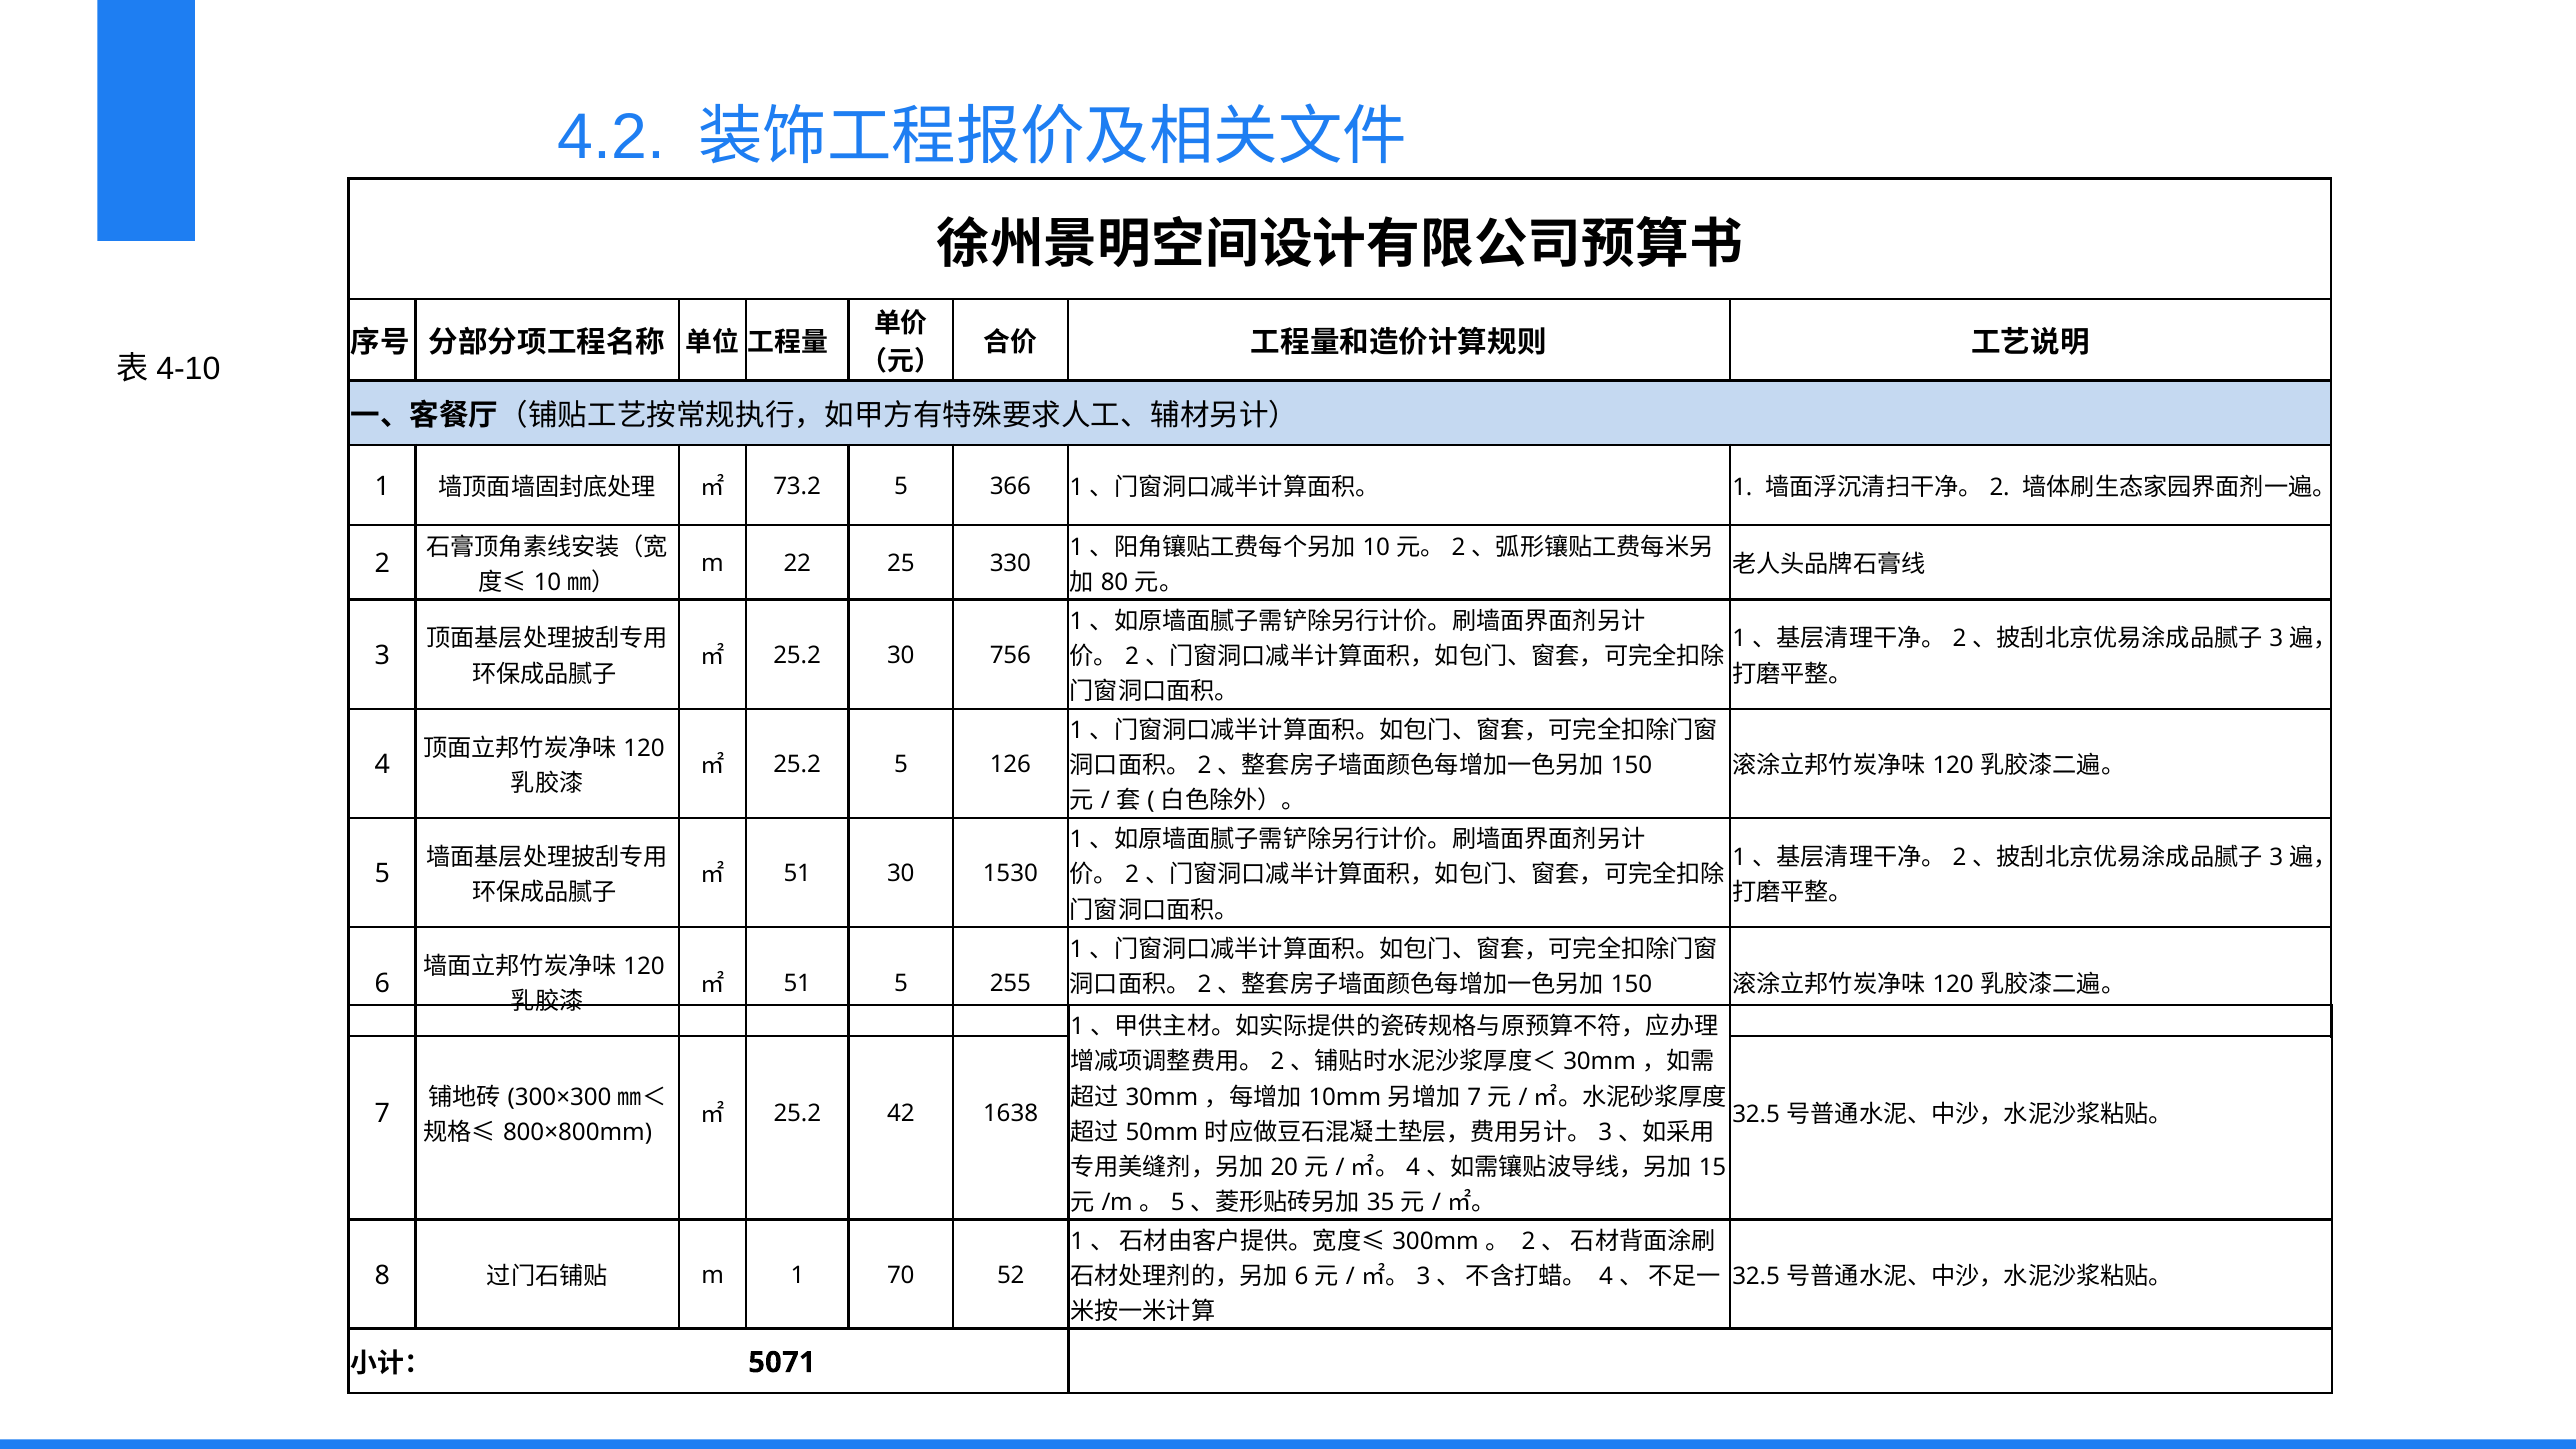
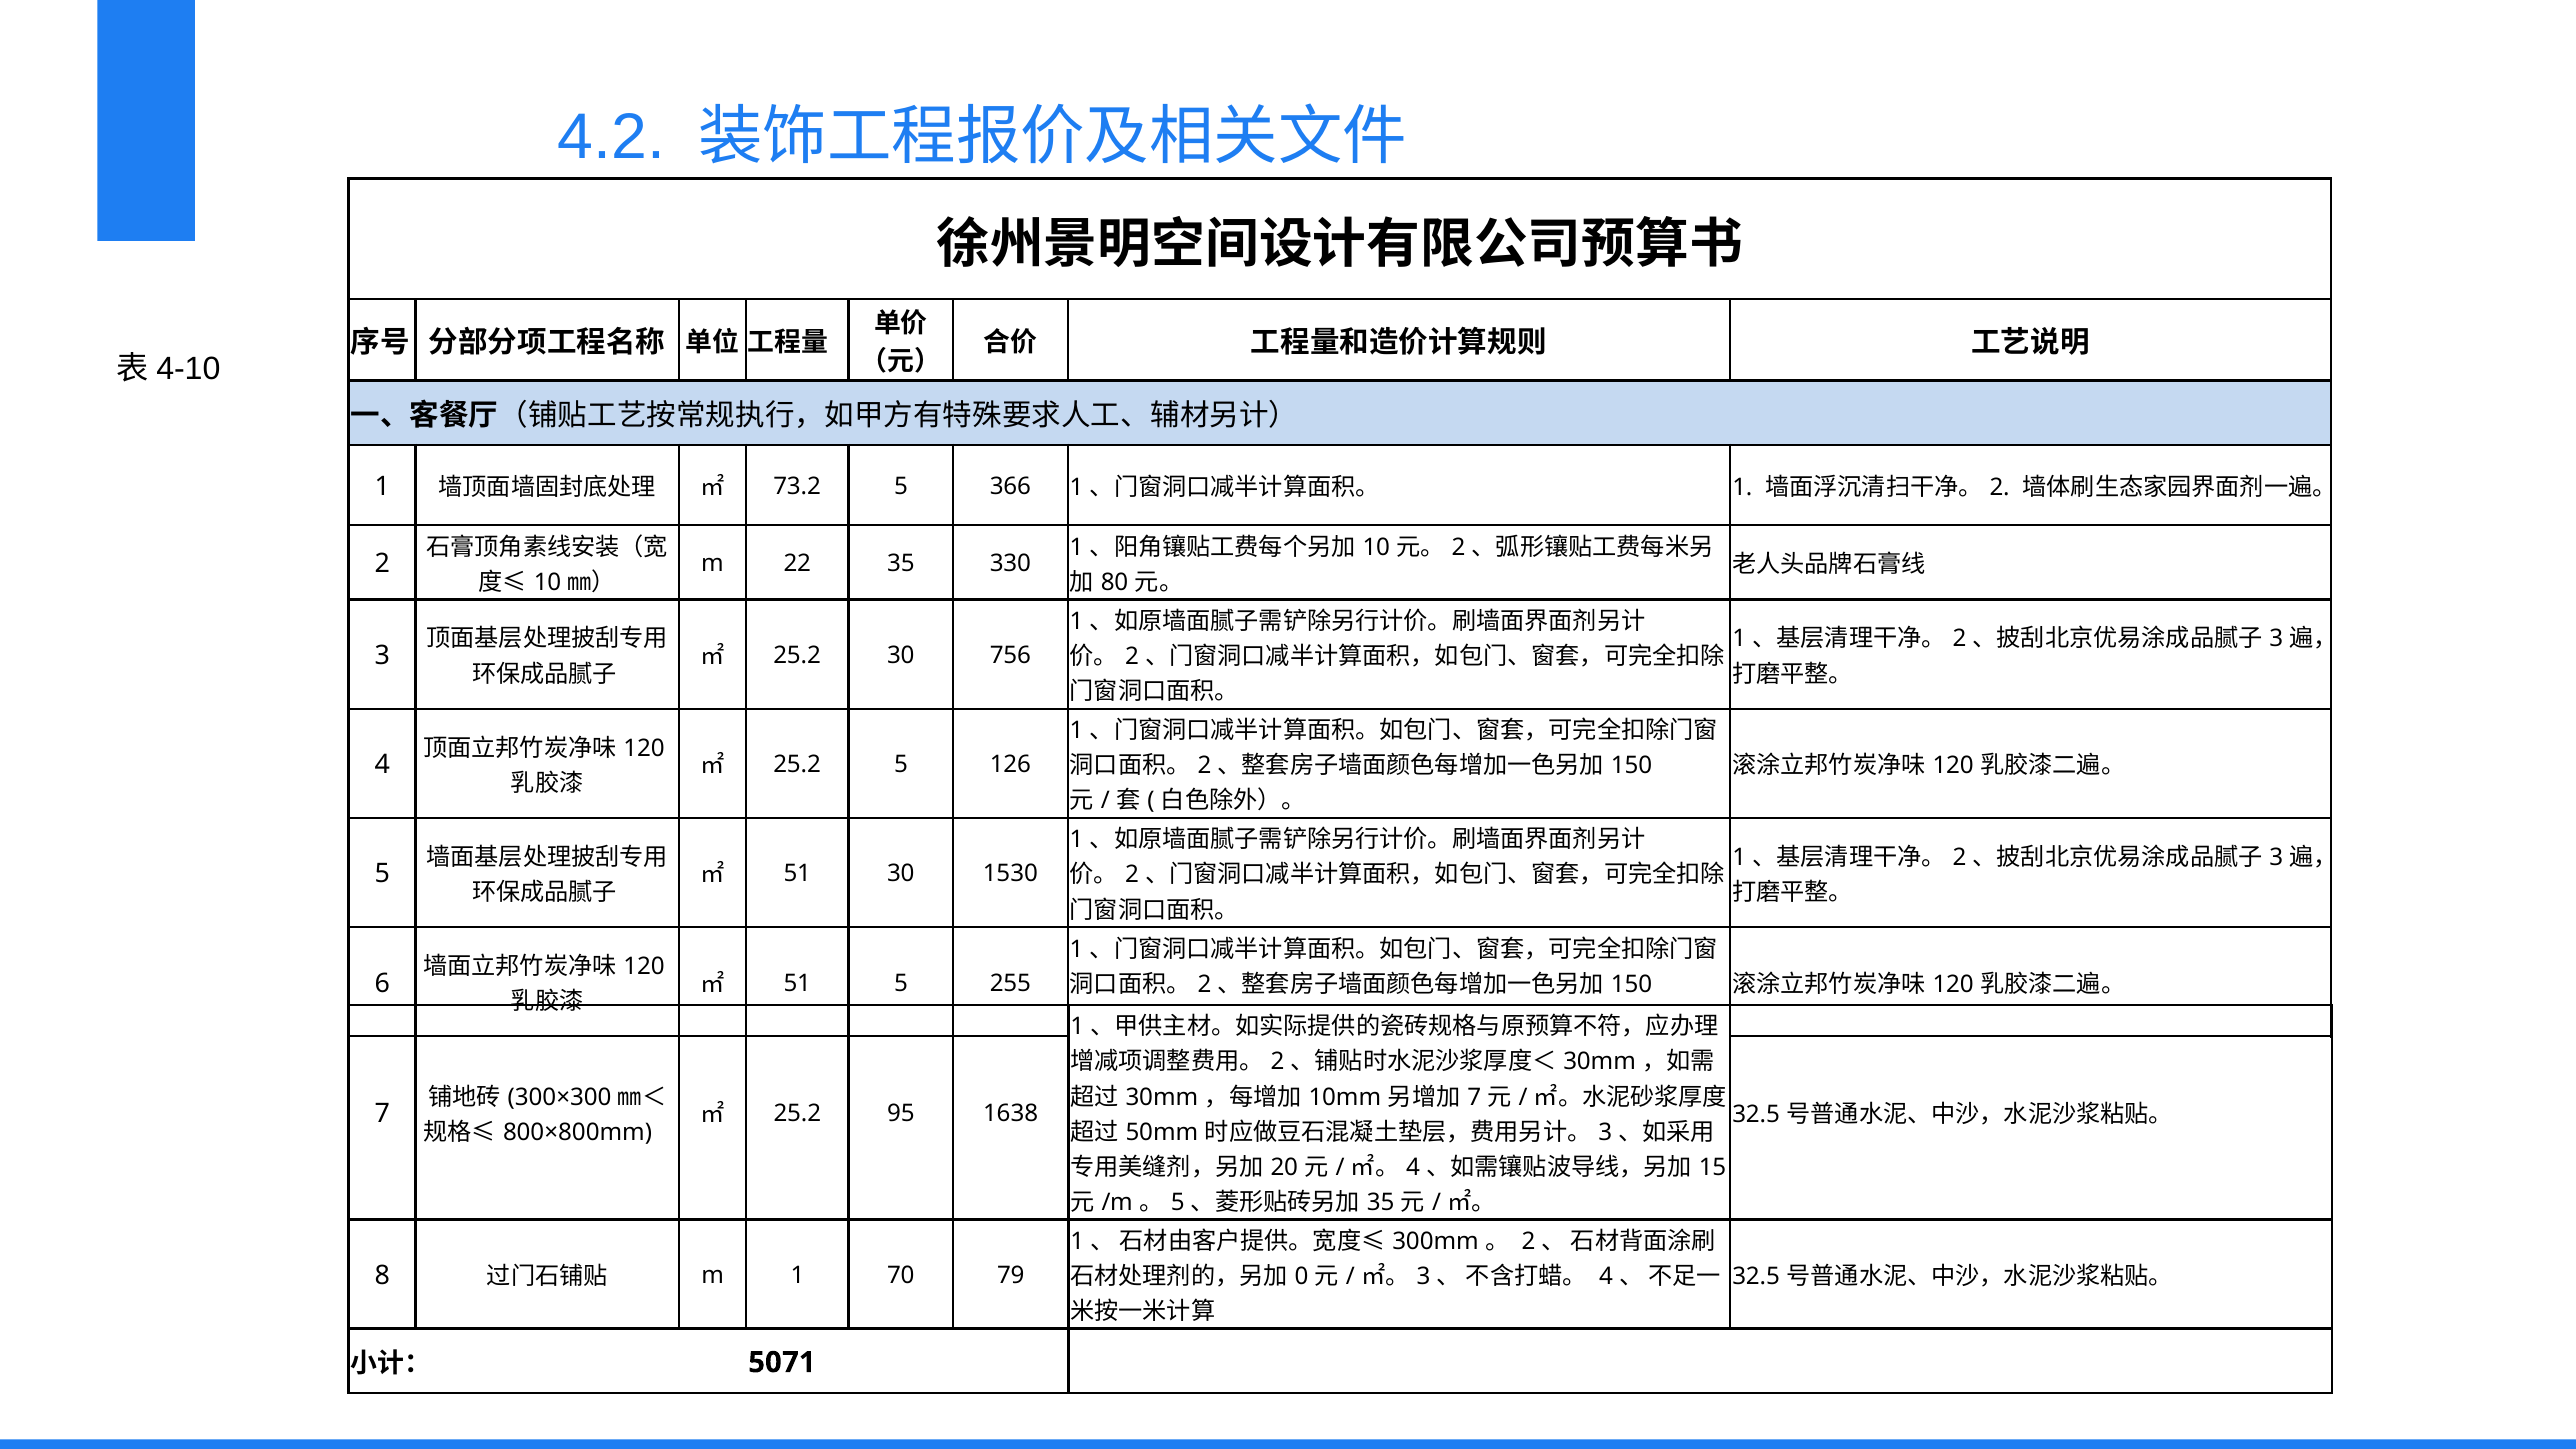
22 25: 25 -> 35 (901, 564)
42: 42 -> 95 (901, 1113)
6: 6 -> 0 (1302, 1276)
52: 52 -> 79 (1011, 1275)
